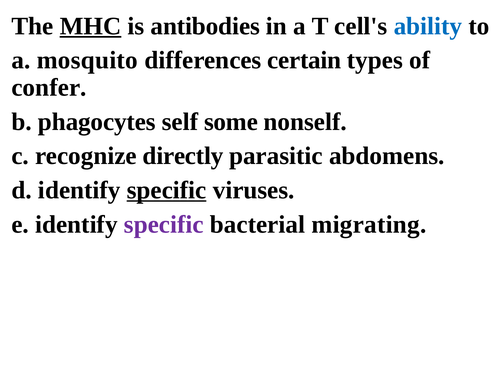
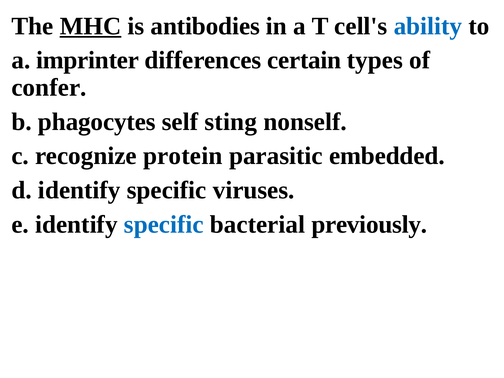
mosquito: mosquito -> imprinter (88, 60)
some: some -> sting (231, 122)
directly: directly -> protein (183, 156)
abdomens: abdomens -> embedded (387, 156)
specific underline: present -> none (167, 190)
specific colour: purple -> blue (164, 224)
migrating: migrating -> previously (369, 224)
